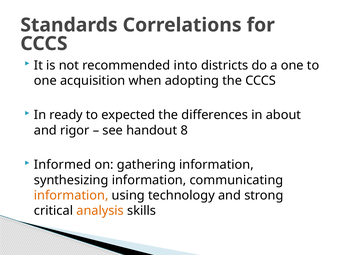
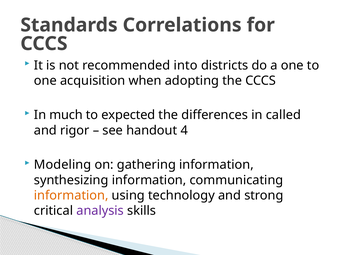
ready: ready -> much (66, 115)
about: about -> called (283, 115)
8: 8 -> 4 (184, 130)
Informed: Informed -> Modeling (63, 165)
analysis colour: orange -> purple (100, 211)
